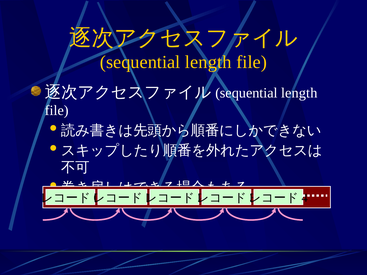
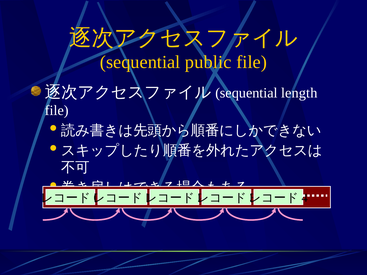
sequential length: length -> public (208, 62)
